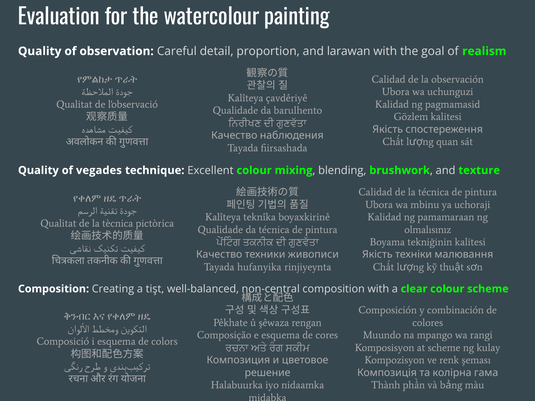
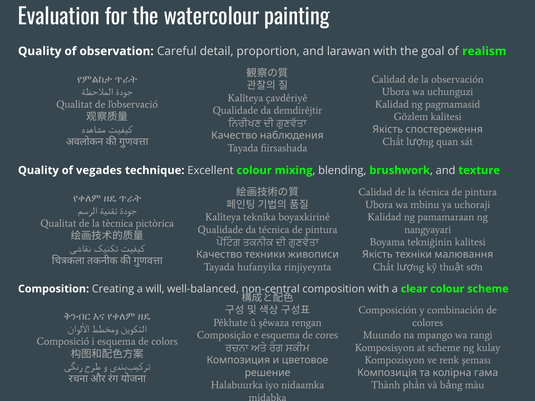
barulhento: barulhento -> demdirêjtir (298, 111)
olmalısınız: olmalısınız -> nangyayari (428, 230)
tişt: tişt -> will (155, 289)
